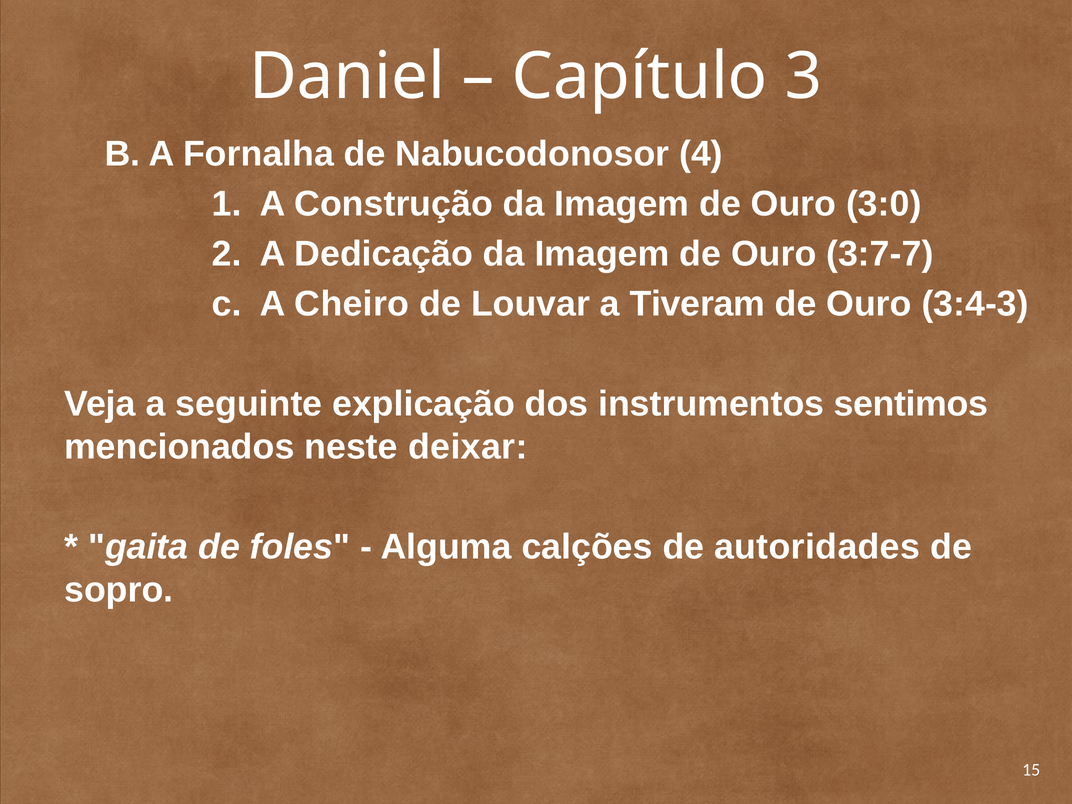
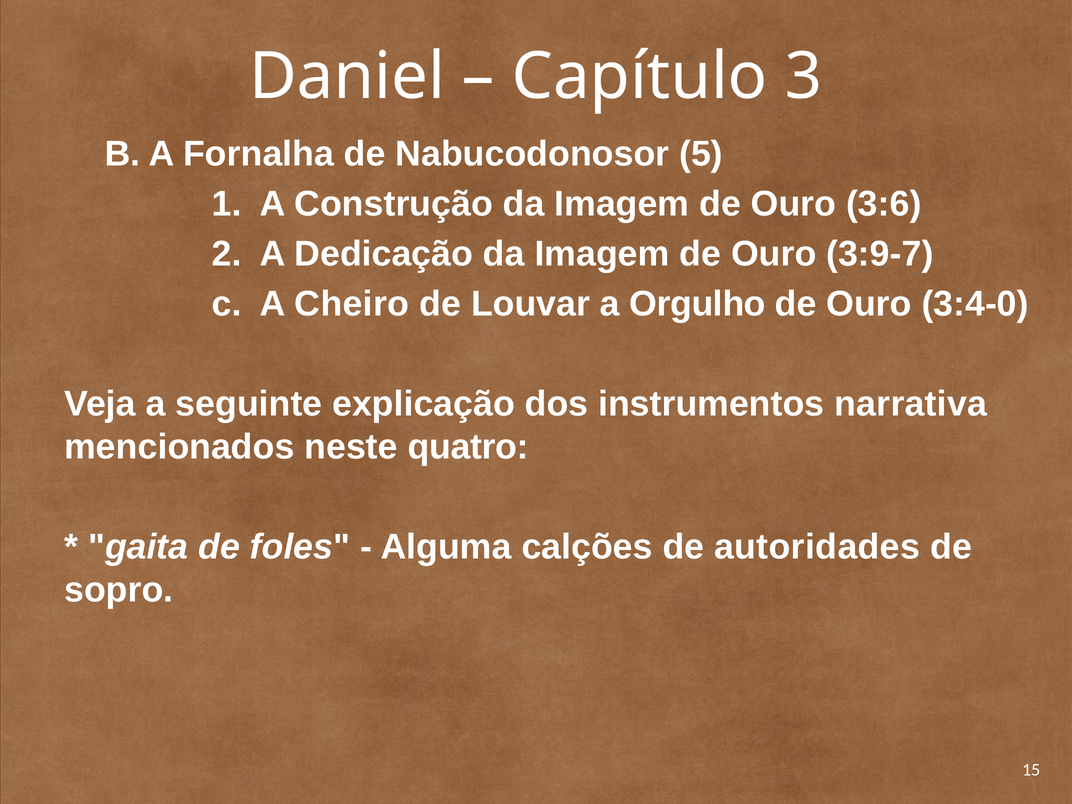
4: 4 -> 5 (701, 154)
3:0: 3:0 -> 3:6 (884, 204)
3:7-7: 3:7-7 -> 3:9-7 (880, 254)
Tiveram: Tiveram -> Orgulho (697, 304)
3:4-3: 3:4-3 -> 3:4-0 (975, 304)
sentimos: sentimos -> narrativa (911, 404)
deixar: deixar -> quatro (468, 447)
